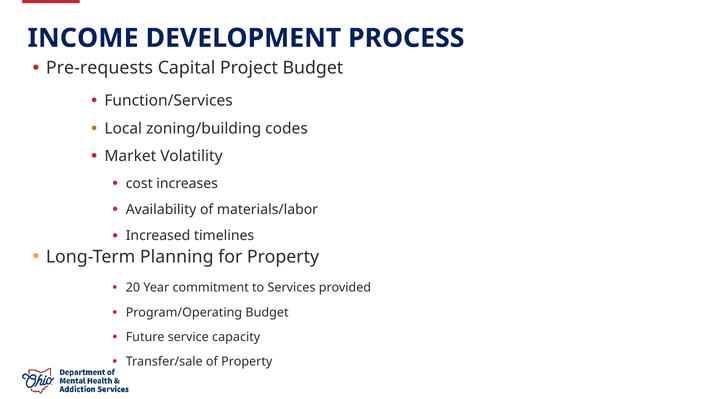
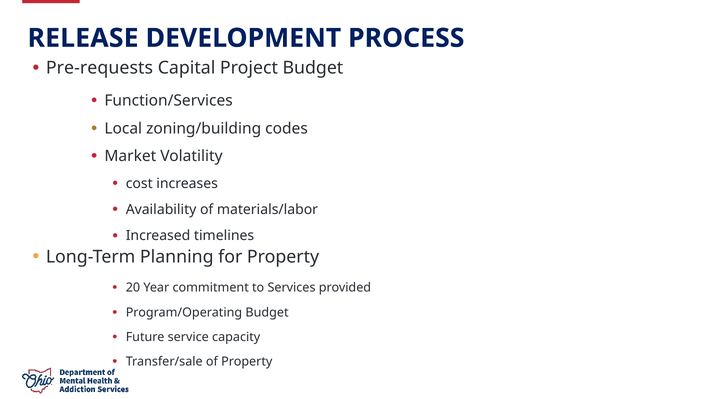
INCOME: INCOME -> RELEASE (83, 38)
